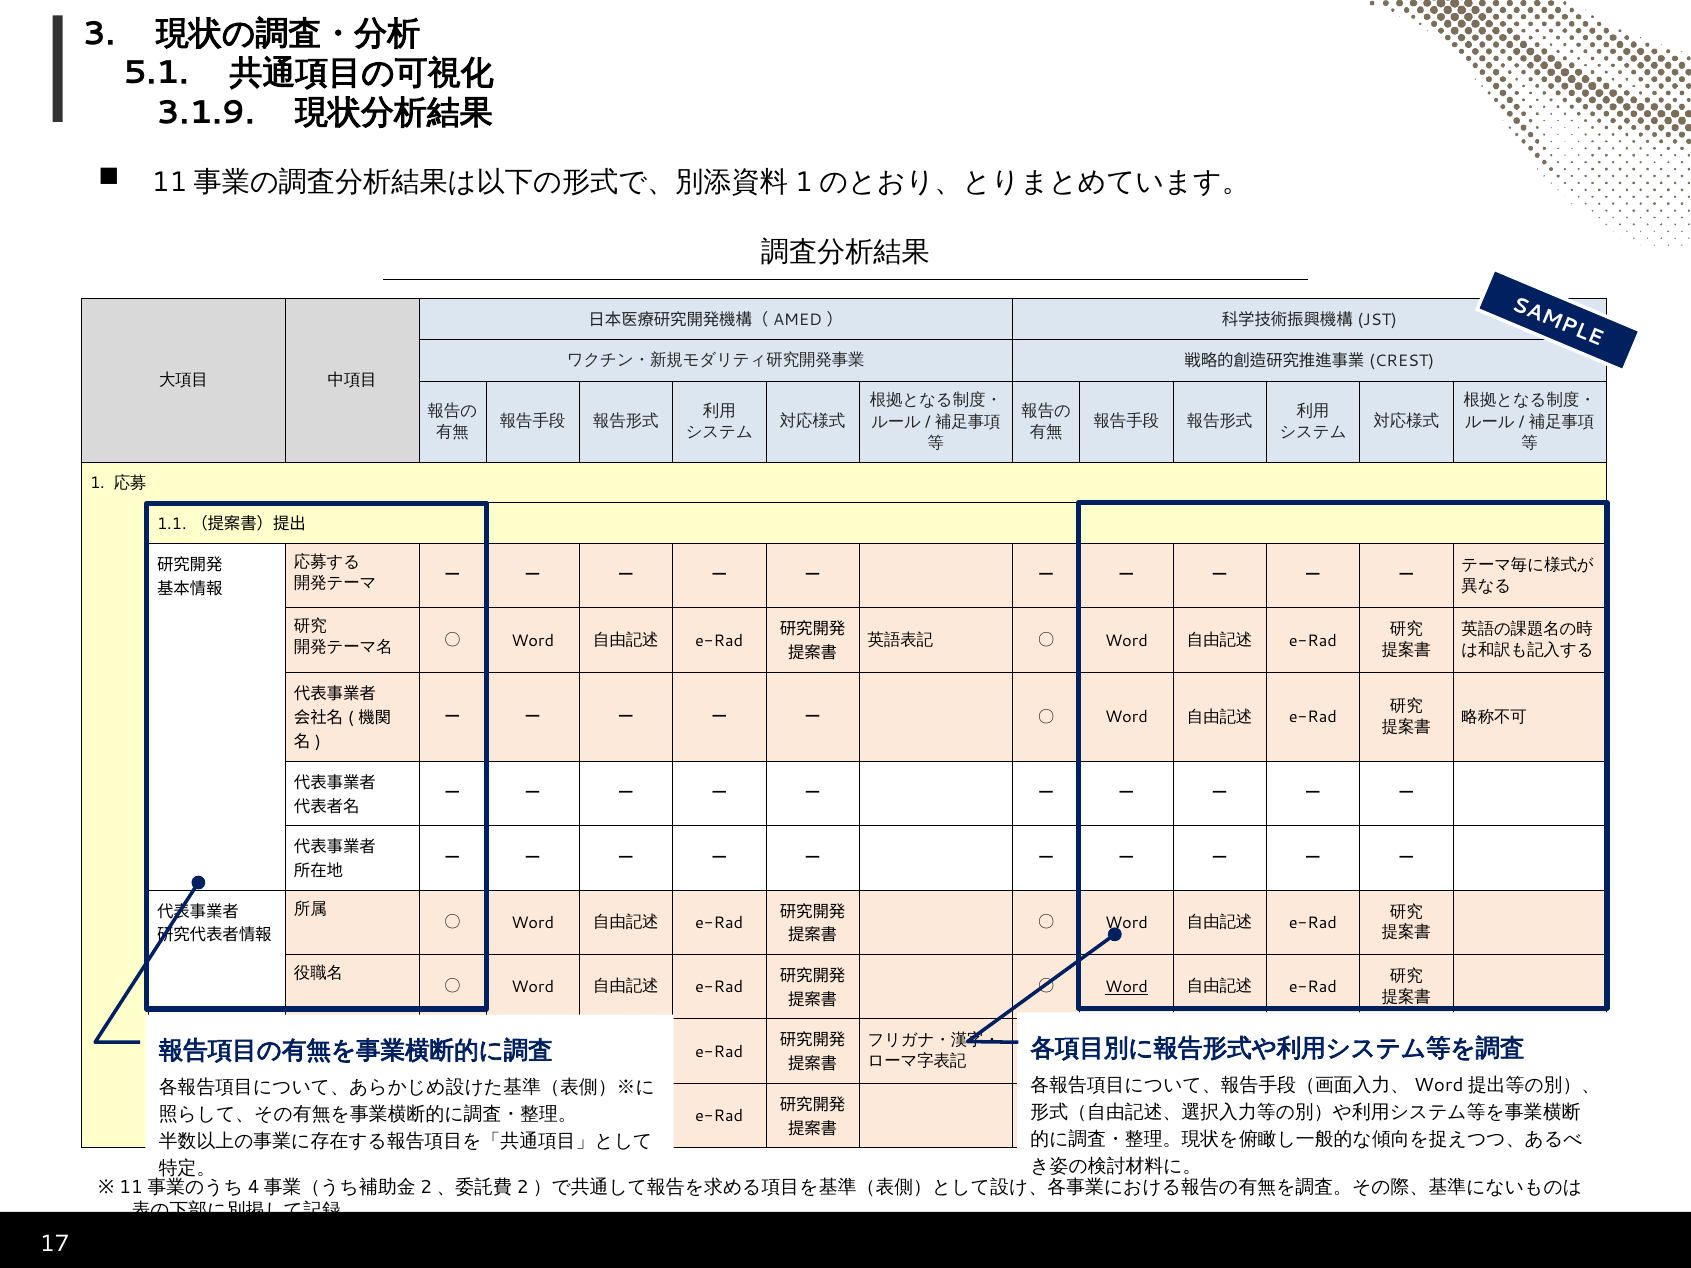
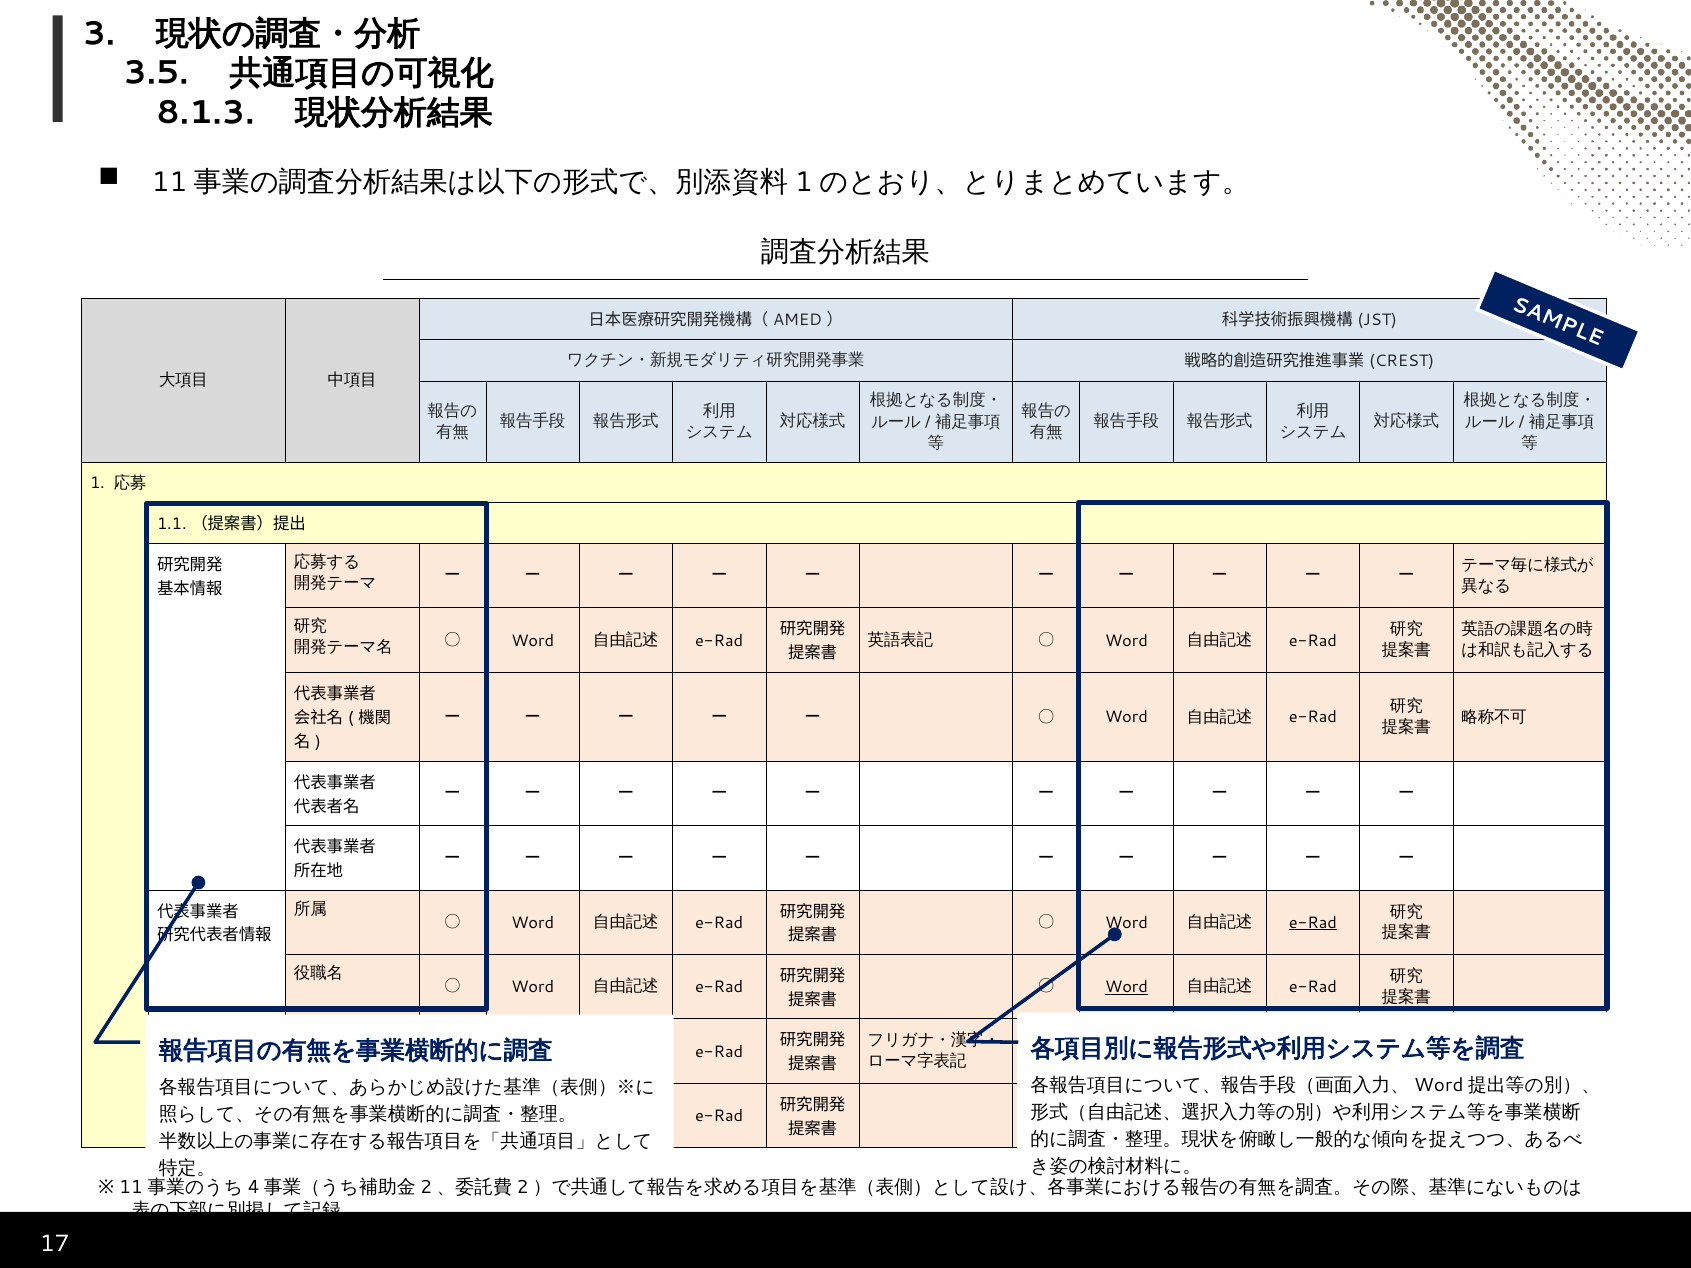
5.1: 5.1 -> 3.5 (156, 73)
3.1.9: 3.1.9 -> 8.1.3 (205, 112)
e-Rad underline: none -> present (1313, 923)
